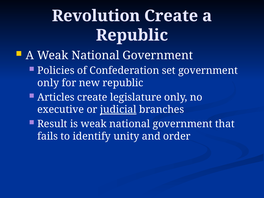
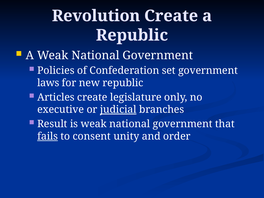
only: only -> laws (48, 83)
fails underline: none -> present (48, 136)
identify: identify -> consent (92, 136)
